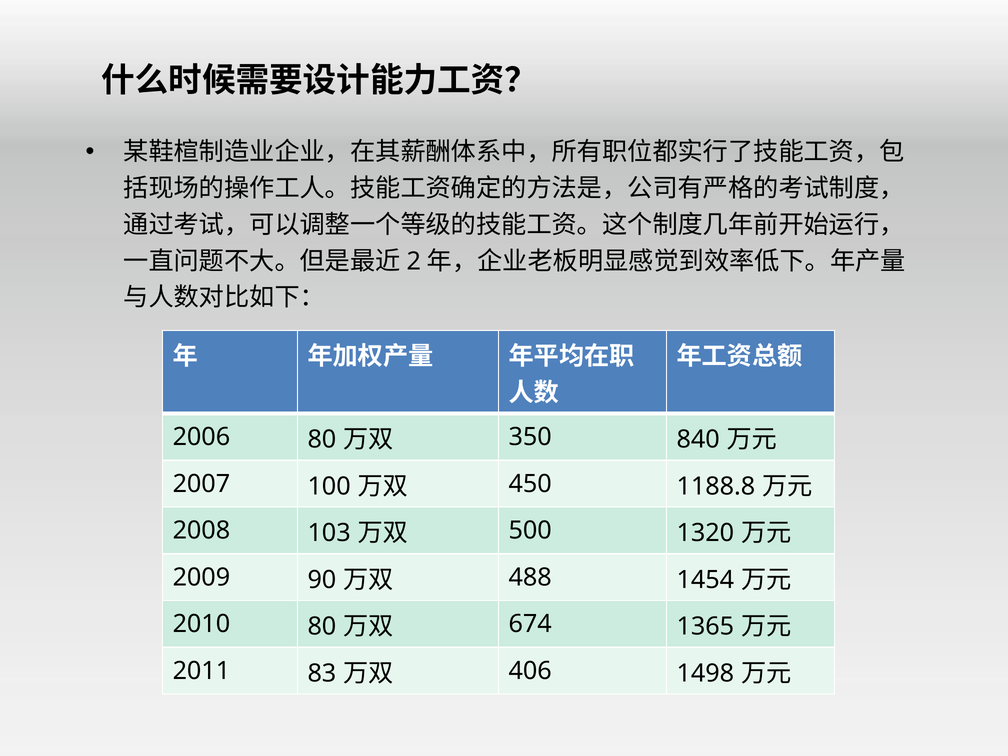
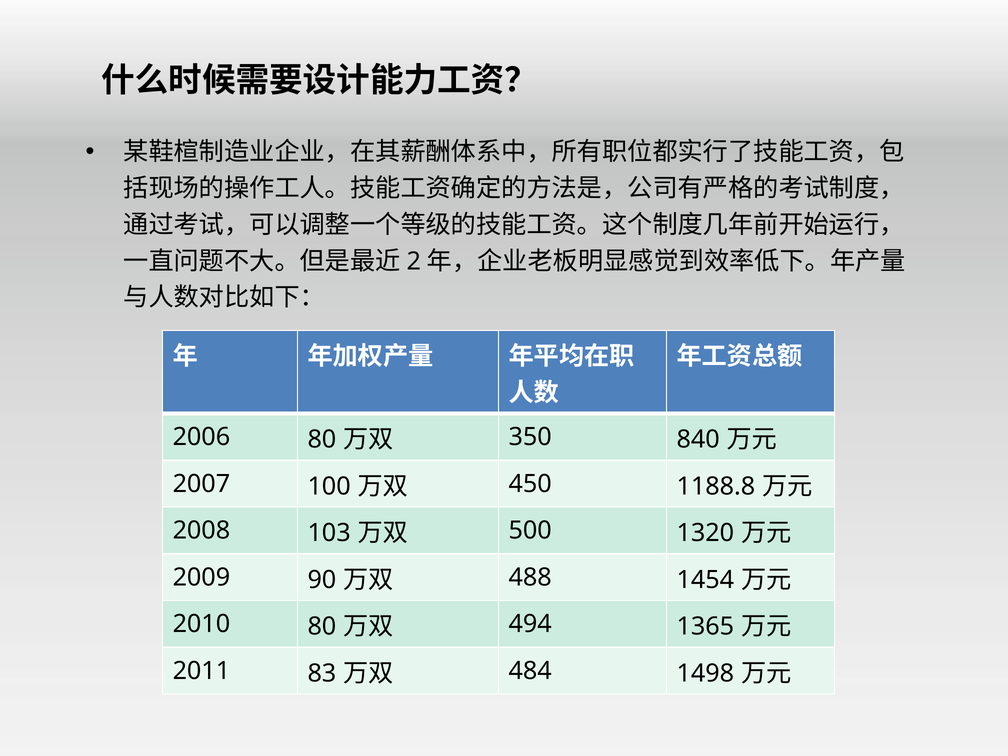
674: 674 -> 494 (530, 624)
406: 406 -> 484 (530, 671)
